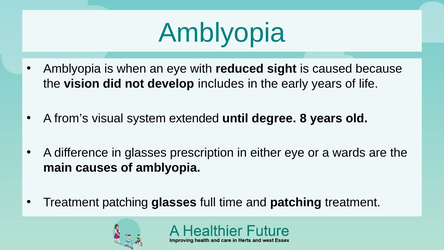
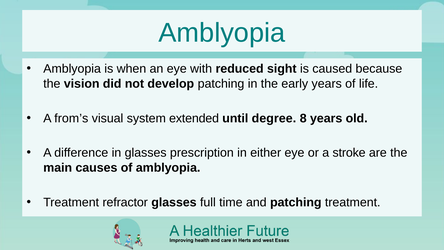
develop includes: includes -> patching (221, 84)
wards: wards -> stroke (349, 153)
Treatment patching: patching -> refractor (125, 202)
